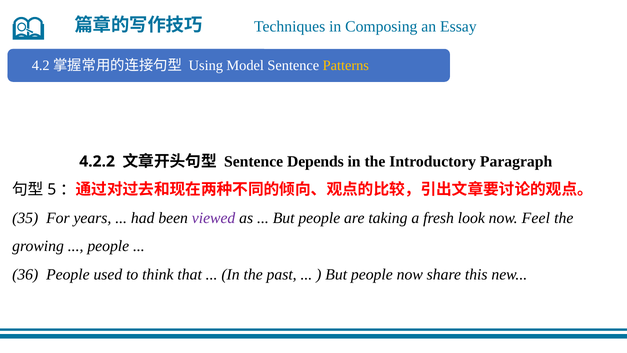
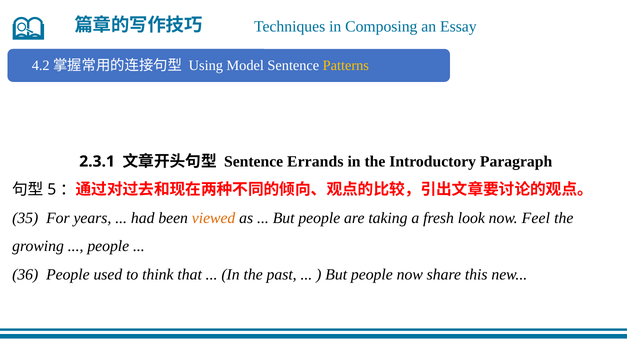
4.2.2: 4.2.2 -> 2.3.1 (97, 161)
Depends: Depends -> Errands (315, 161)
viewed colour: purple -> orange (214, 218)
